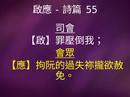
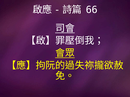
55: 55 -> 66 (92, 10)
